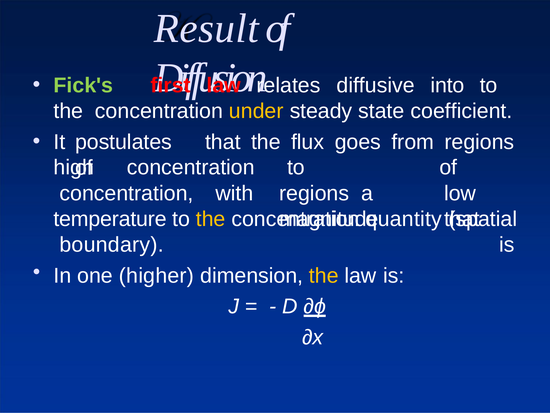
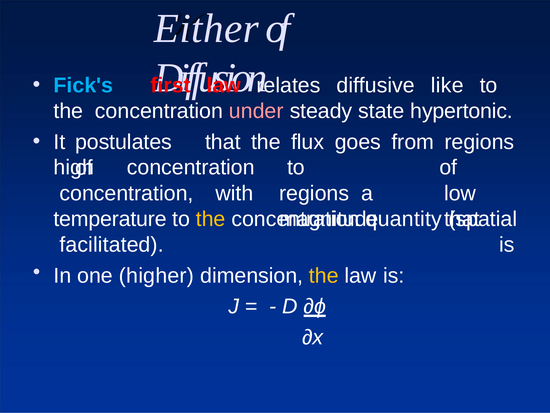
Result: Result -> Either (206, 28)
Fick's colour: light green -> light blue (83, 85)
into: into -> like (447, 85)
under colour: yellow -> pink (256, 111)
coefficient: coefficient -> hypertonic (462, 111)
boundary: boundary -> facilitated (112, 244)
